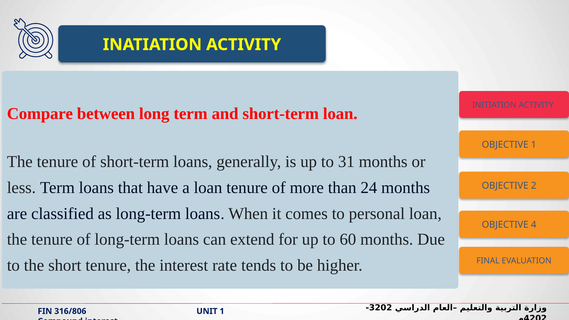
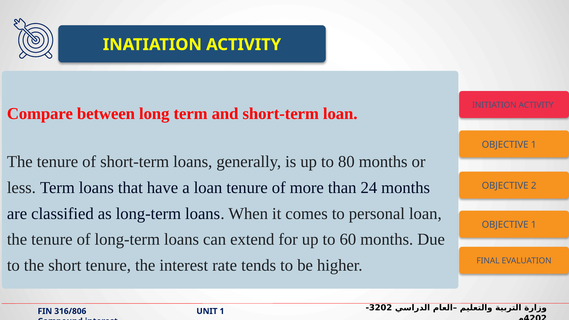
31: 31 -> 80 (346, 162)
4: 4 -> 1 (534, 225)
